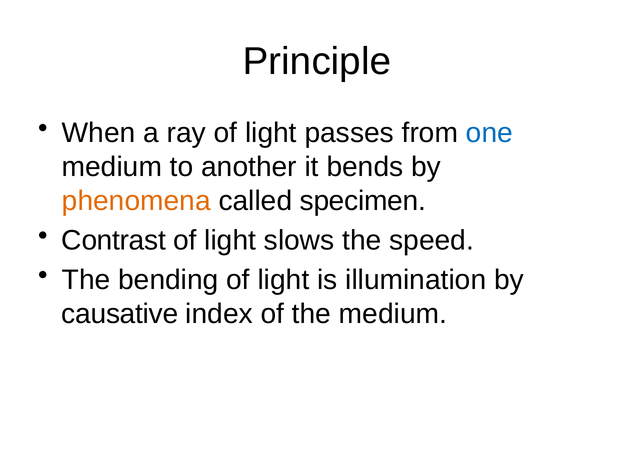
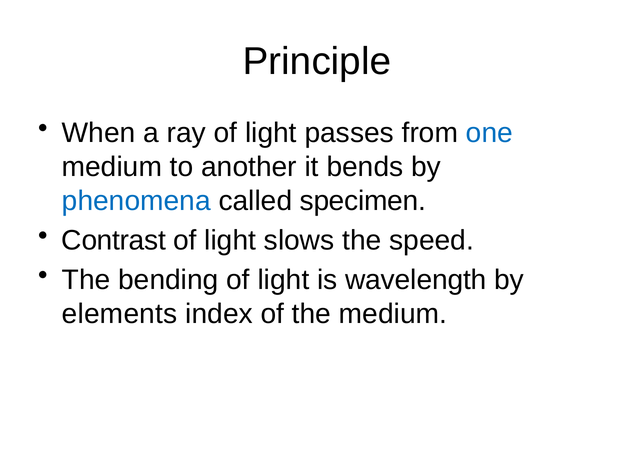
phenomena colour: orange -> blue (136, 201)
illumination: illumination -> wavelength (416, 280)
causative: causative -> elements (120, 313)
